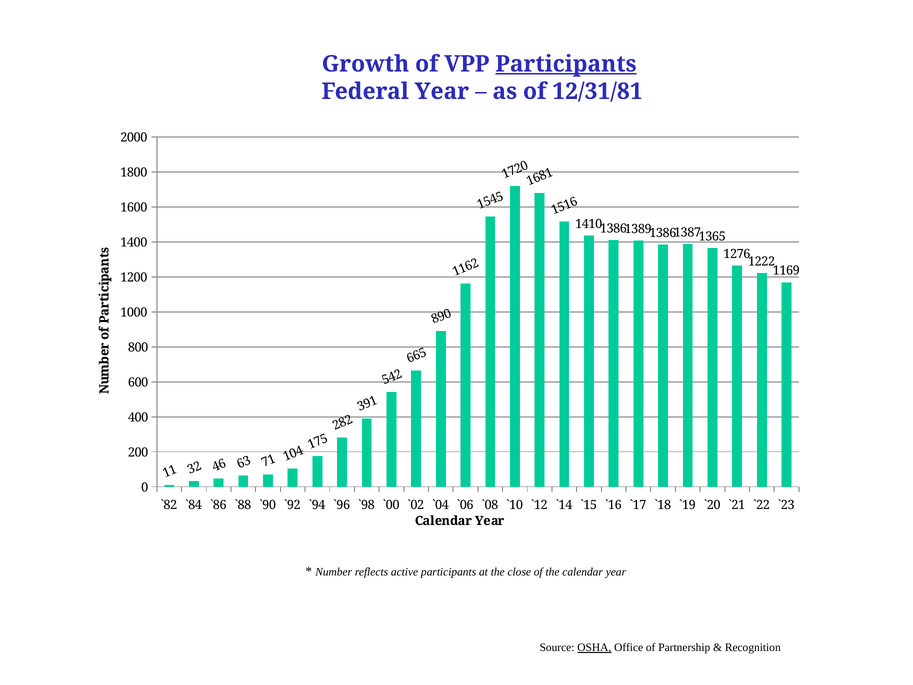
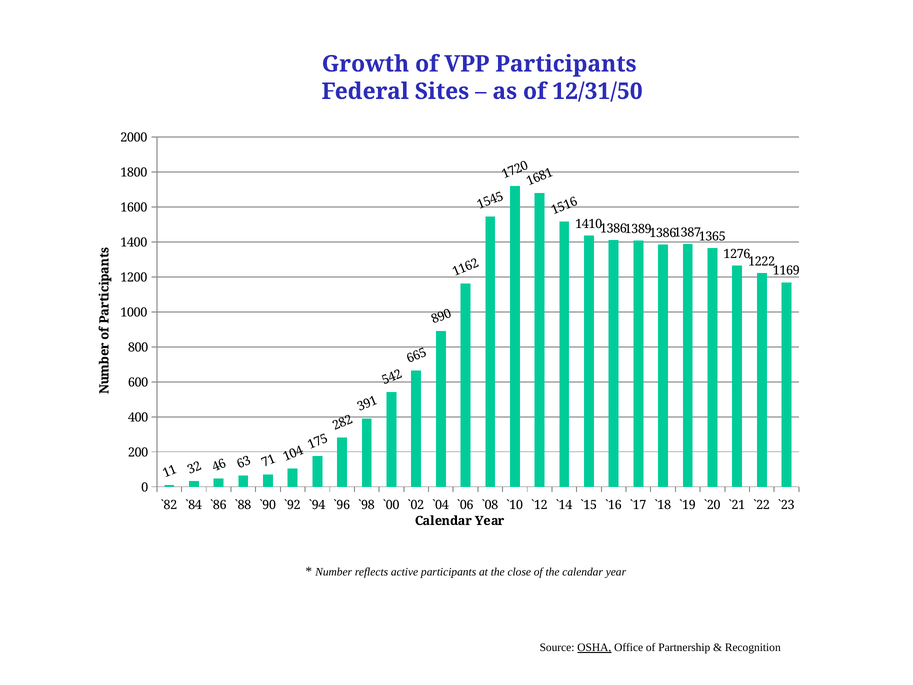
Participants underline: present -> none (566, 64)
Federal Year: Year -> Sites (442, 91)
12/31/81: 12/31/81 -> 12/31/50 (597, 91)
